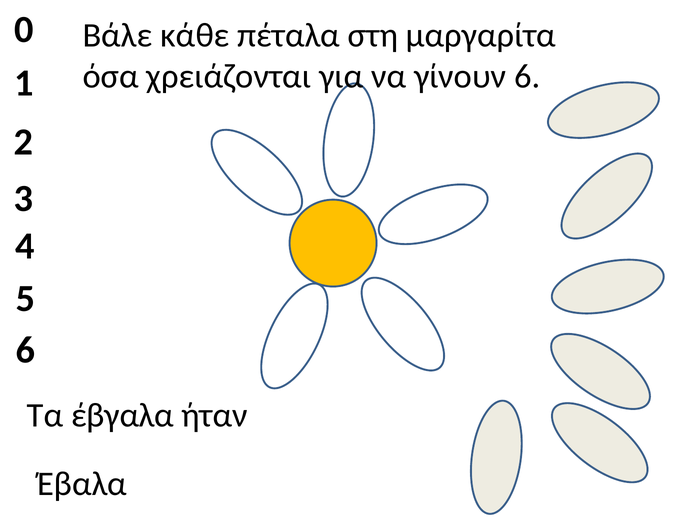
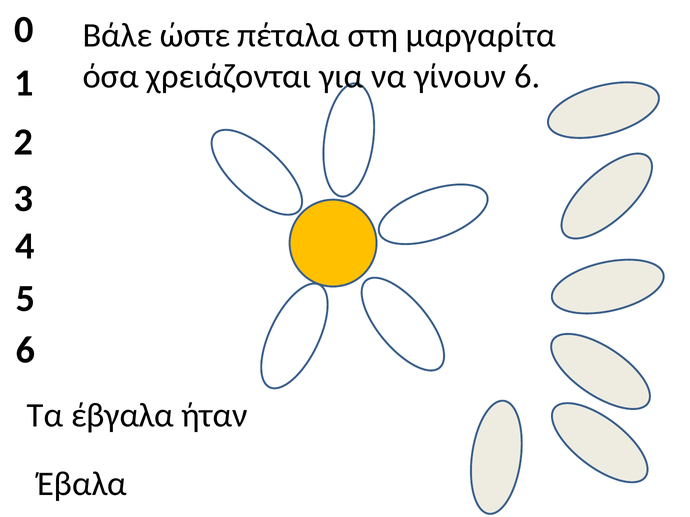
κάθε: κάθε -> ώστε (195, 35)
